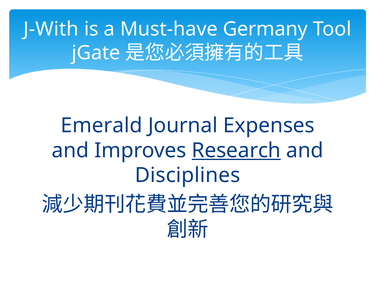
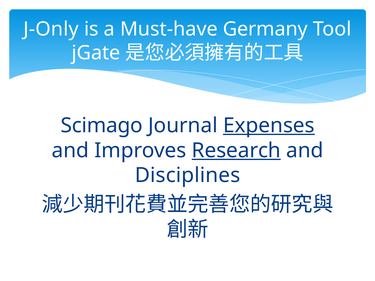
J-With: J-With -> J-Only (51, 29)
Emerald: Emerald -> Scimago (102, 126)
Expenses underline: none -> present (269, 126)
